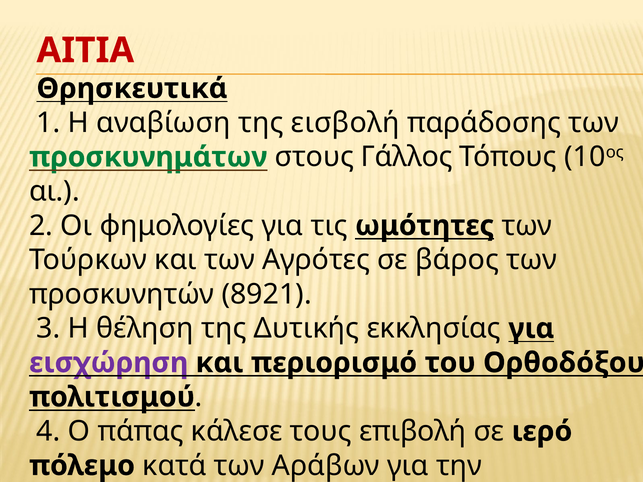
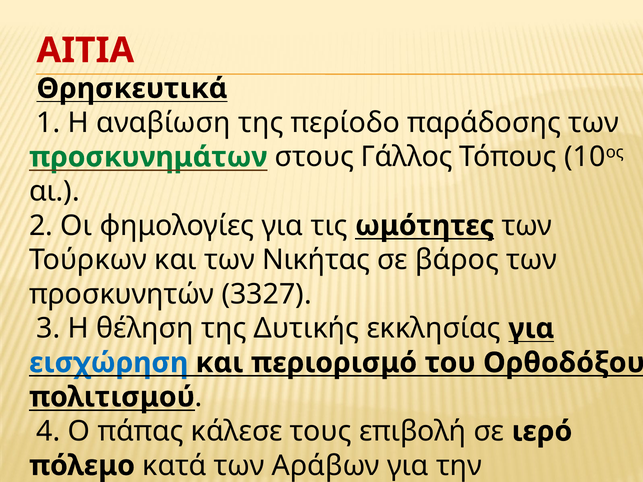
εισβολή: εισβολή -> περίοδο (345, 123)
Αγρότες: Αγρότες -> Νικήτας (316, 260)
8921: 8921 -> 3327 (267, 294)
εισχώρηση colour: purple -> blue (109, 363)
